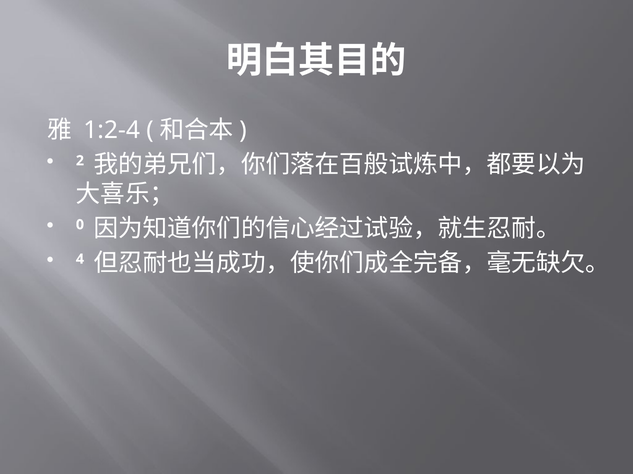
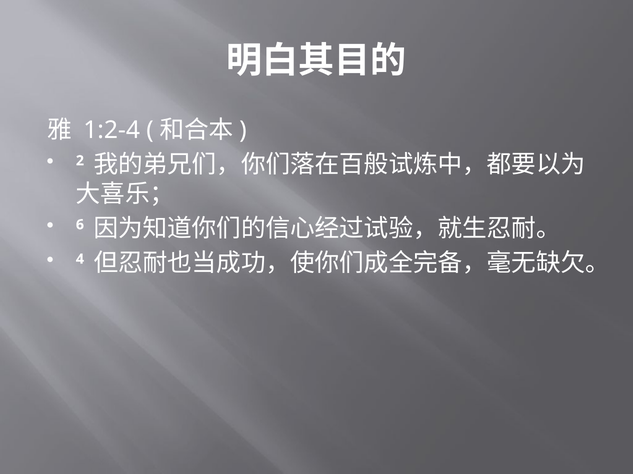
0: 0 -> 6 (80, 225)
